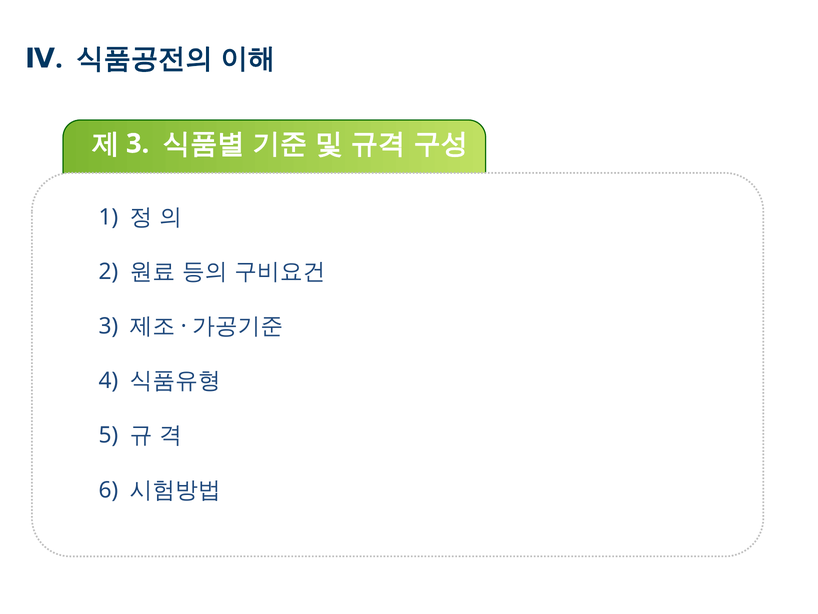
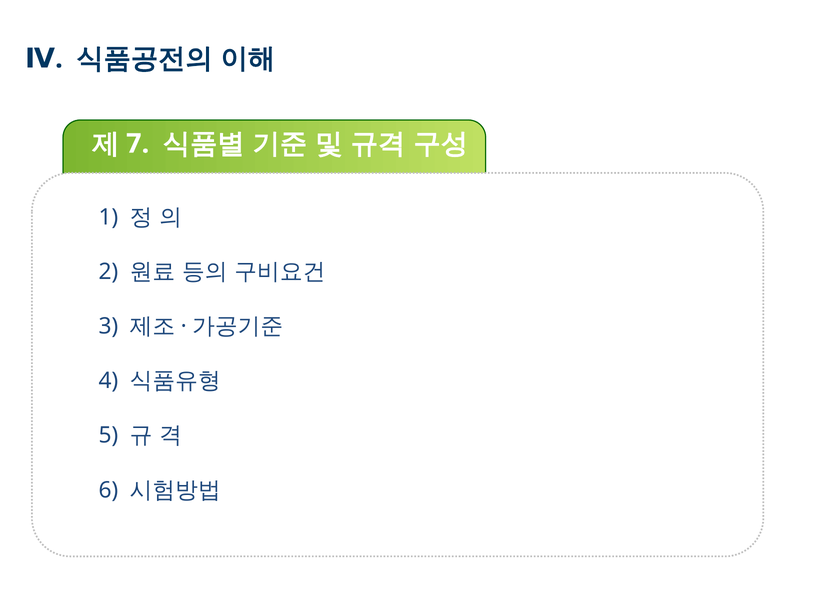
3: 3 -> 7 (138, 144)
